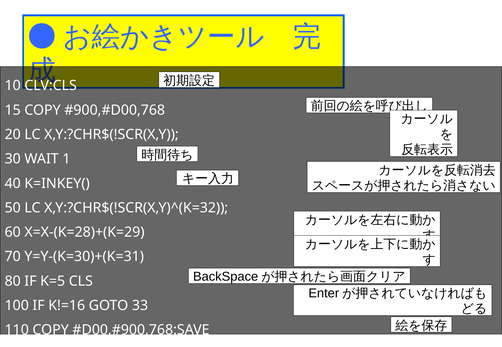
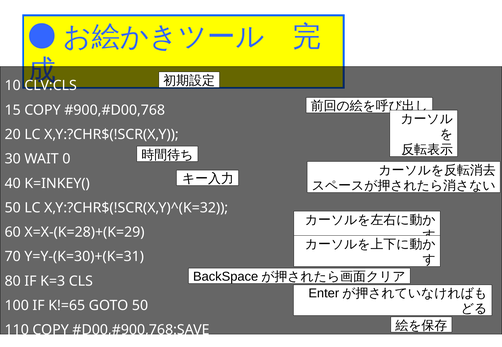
1: 1 -> 0 (66, 159)
K=5: K=5 -> K=3 (53, 282)
K!=16: K!=16 -> K!=65 (67, 306)
GOTO 33: 33 -> 50 (140, 306)
